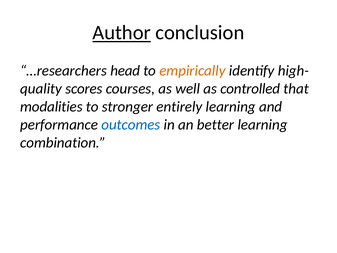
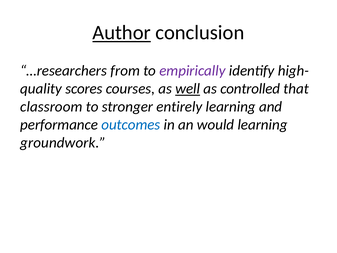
head: head -> from (125, 71)
empirically colour: orange -> purple (192, 71)
well underline: none -> present (188, 89)
modalities: modalities -> classroom (51, 107)
better: better -> would (216, 125)
combination: combination -> groundwork (63, 143)
